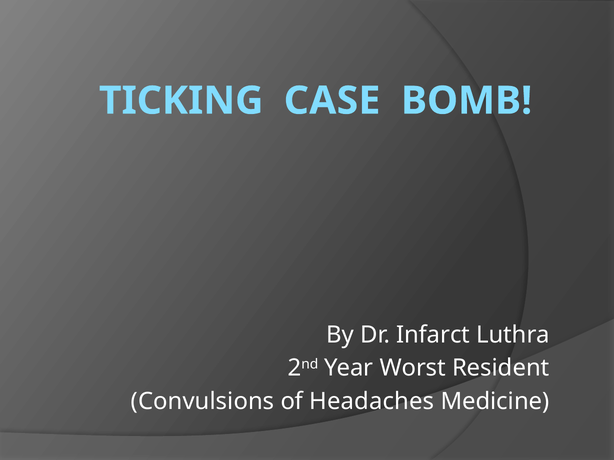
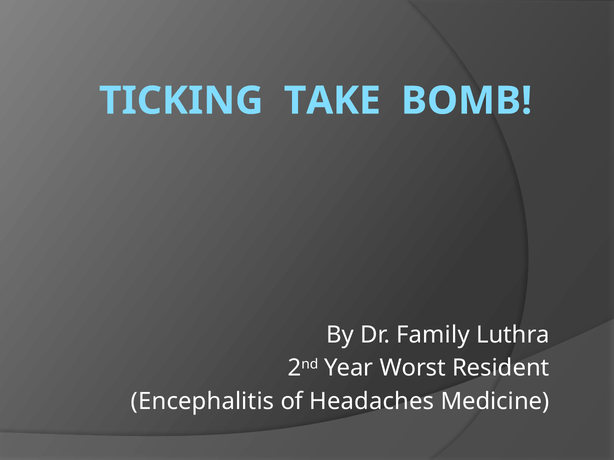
CASE: CASE -> TAKE (332, 101)
Infarct: Infarct -> Family (433, 335)
Convulsions: Convulsions -> Encephalitis (203, 402)
